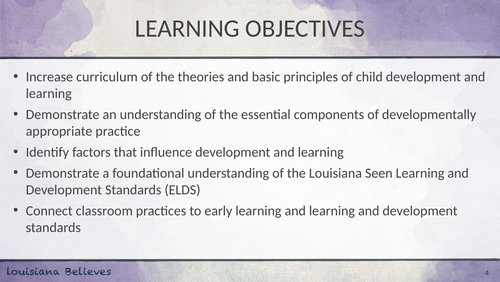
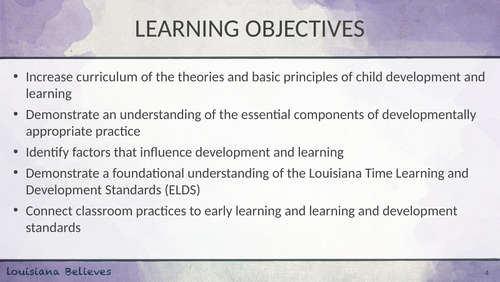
Seen: Seen -> Time (379, 173)
